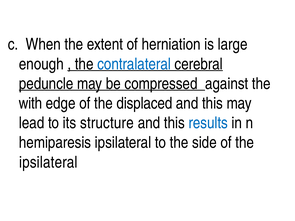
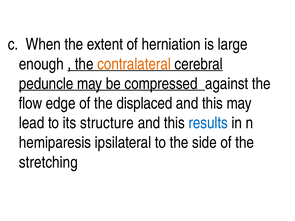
contralateral colour: blue -> orange (134, 64)
with: with -> flow (30, 103)
ipsilateral: ipsilateral -> stretching (48, 162)
